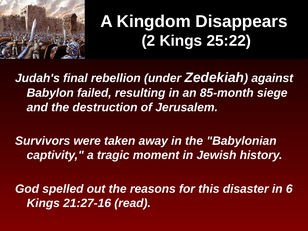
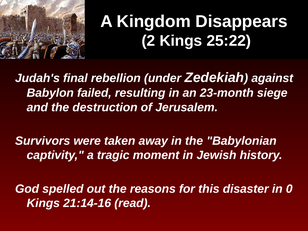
85-month: 85-month -> 23-month (227, 93)
6: 6 -> 0 (289, 189)
21:27-16: 21:27-16 -> 21:14-16 (87, 203)
